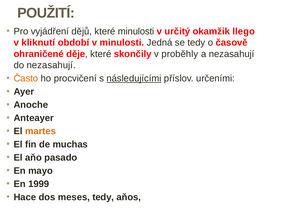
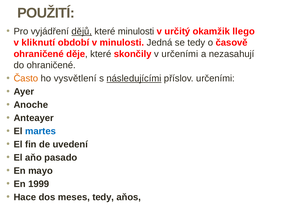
dějů underline: none -> present (82, 31)
v proběhly: proběhly -> určeními (180, 54)
do nezasahují: nezasahují -> ohraničené (51, 65)
procvičení: procvičení -> vysvětlení (75, 78)
martes colour: orange -> blue (40, 131)
muchas: muchas -> uvedení (70, 144)
